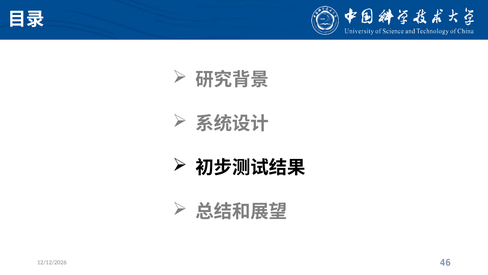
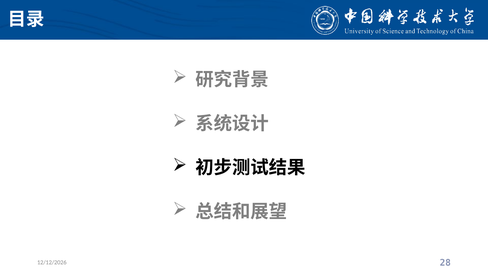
46: 46 -> 28 (445, 262)
